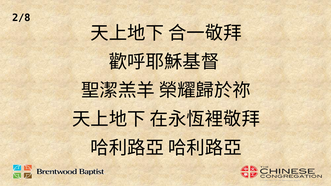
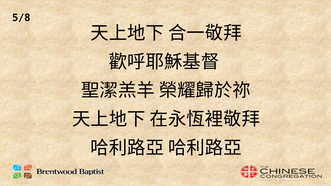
2/8: 2/8 -> 5/8 (21, 18)
